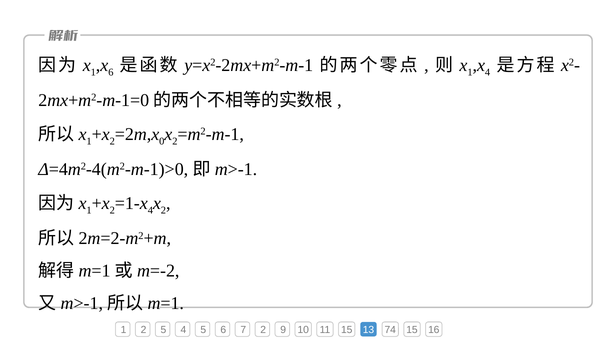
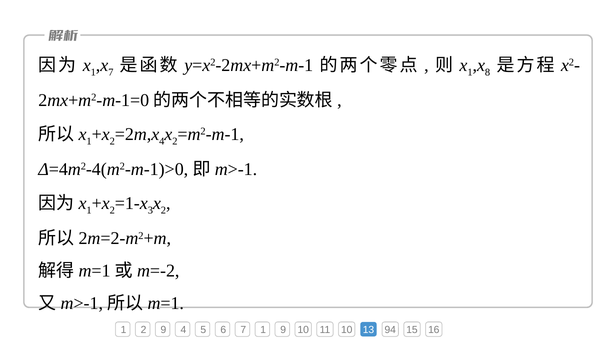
6: 6 -> 7 (111, 72)
4: 4 -> 8 (488, 72)
0: 0 -> 4 (162, 141)
4: 4 -> 3 (150, 210)
2 5: 5 -> 9 (163, 330)
7 2: 2 -> 1 (263, 330)
11 15: 15 -> 10 (347, 330)
74: 74 -> 94 (390, 330)
